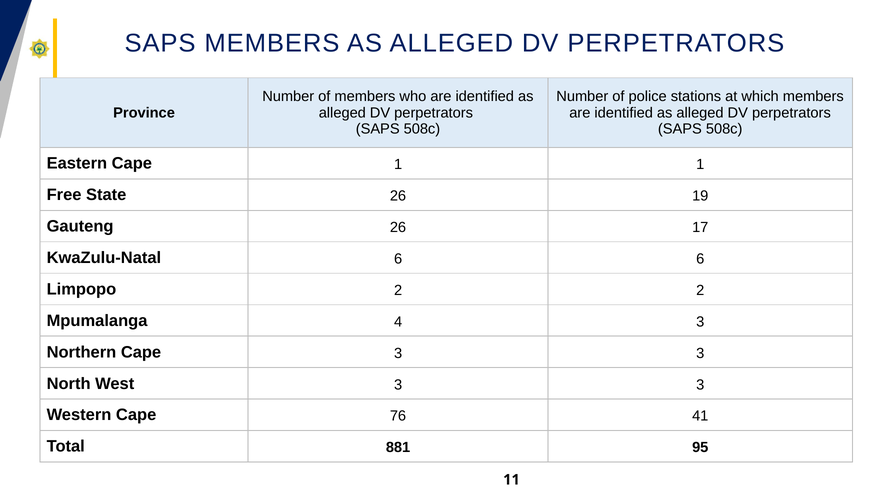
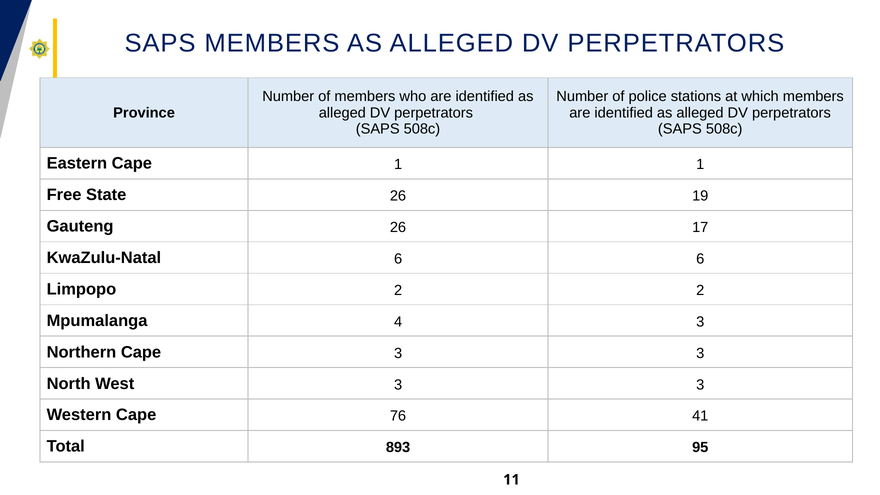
881: 881 -> 893 (398, 448)
